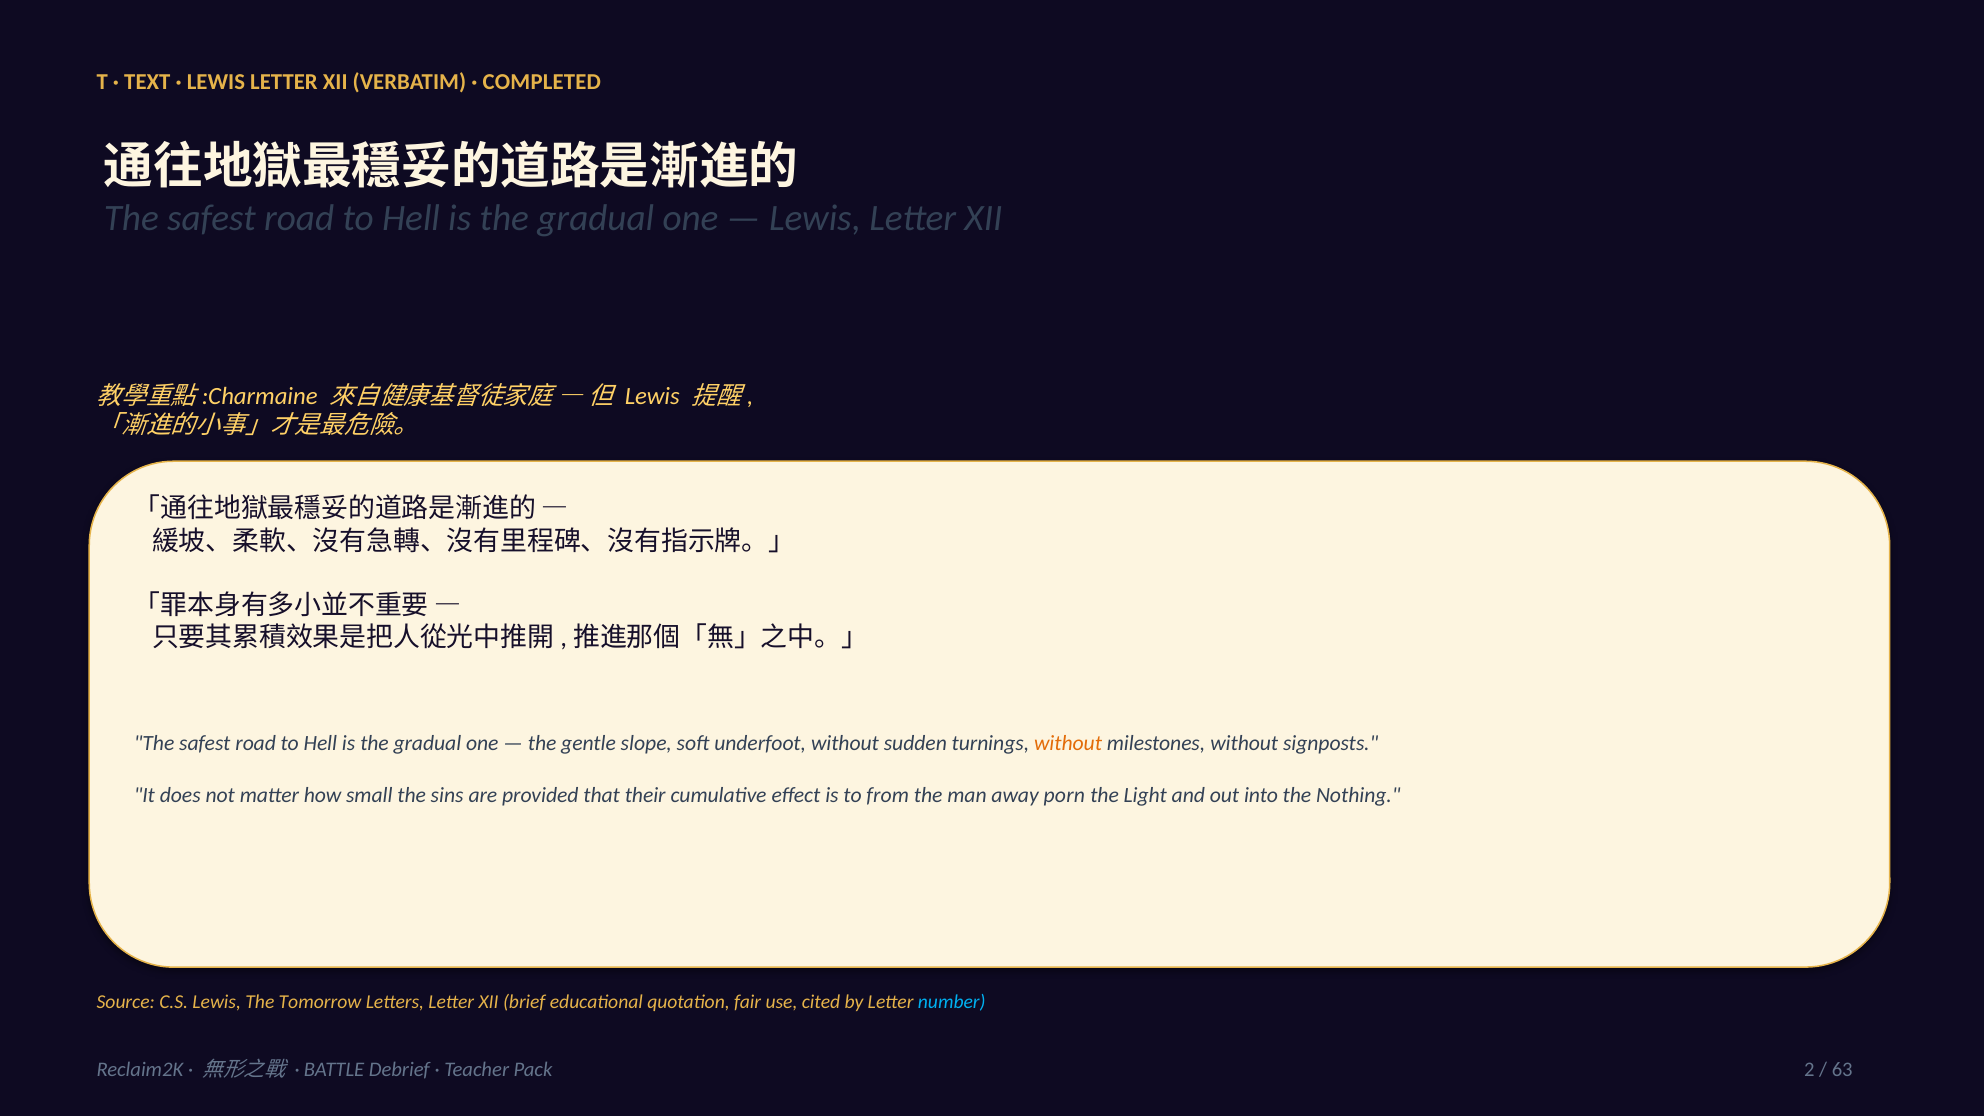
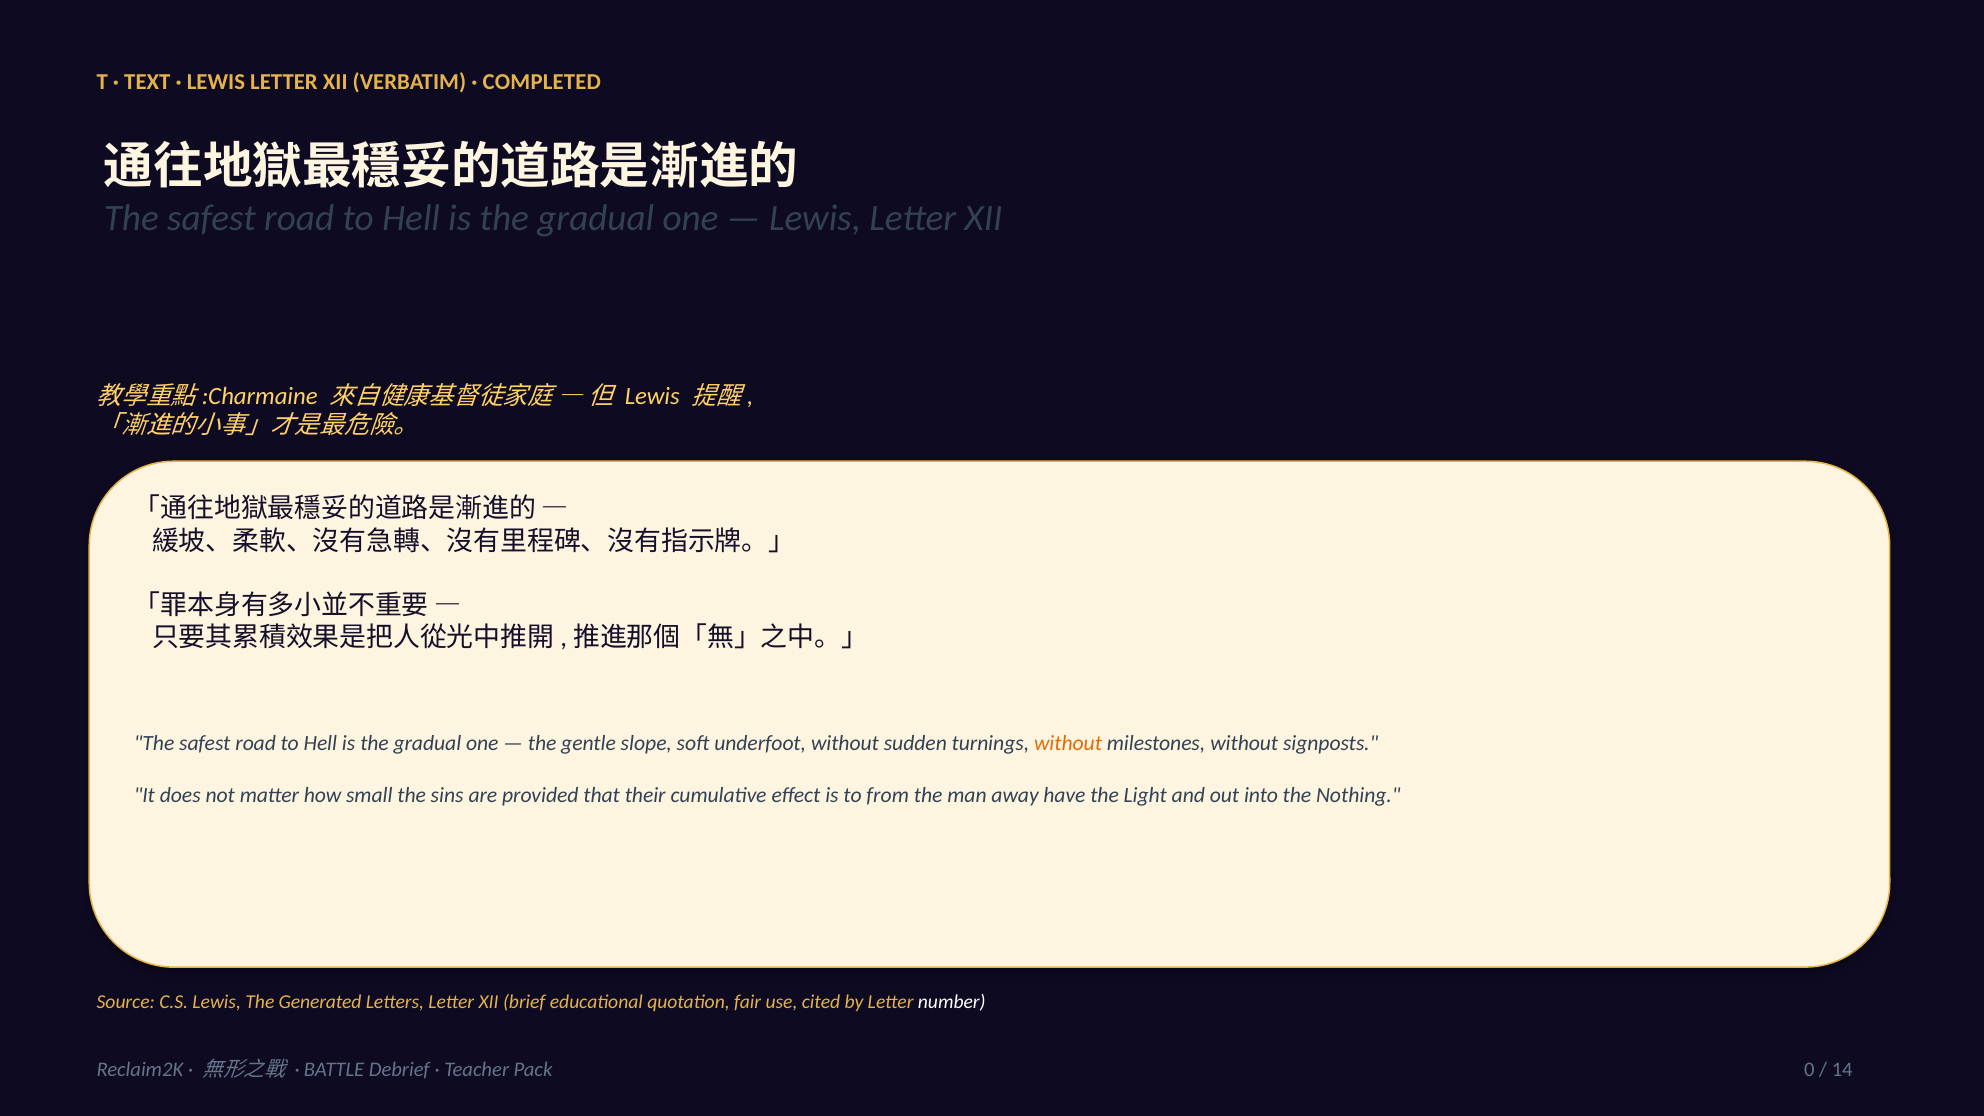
porn: porn -> have (1064, 796)
Tomorrow: Tomorrow -> Generated (320, 1003)
number colour: light blue -> white (952, 1003)
2: 2 -> 0 (1809, 1070)
63: 63 -> 14 (1842, 1070)
